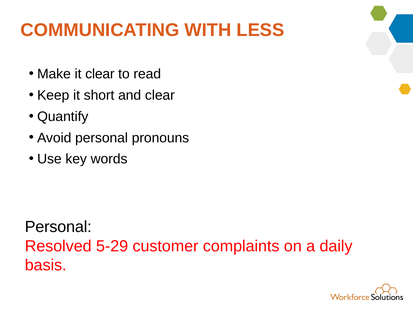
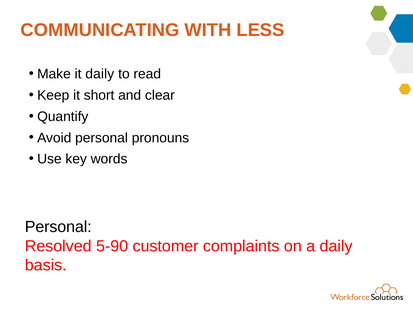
it clear: clear -> daily (100, 74)
5-29: 5-29 -> 5-90 (112, 246)
